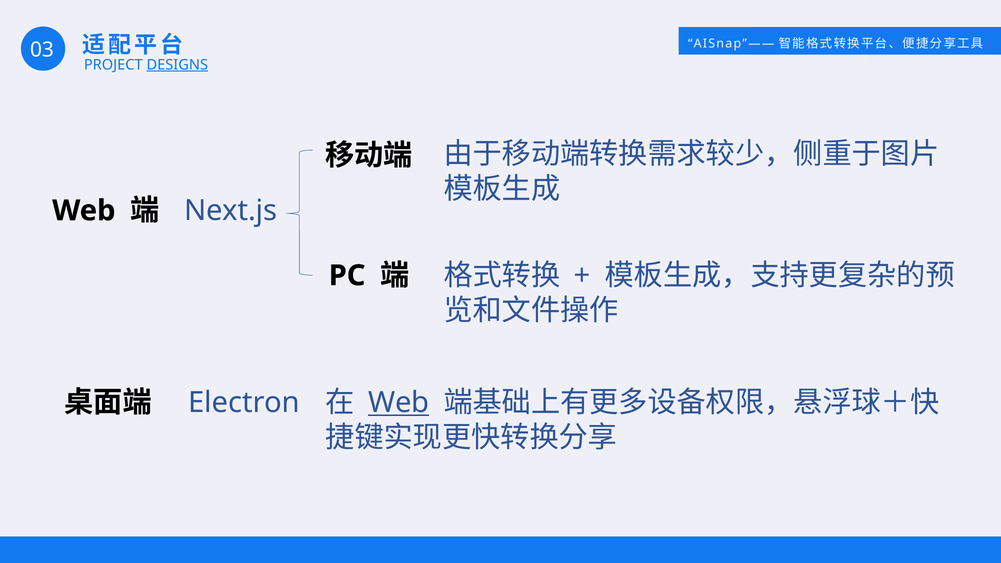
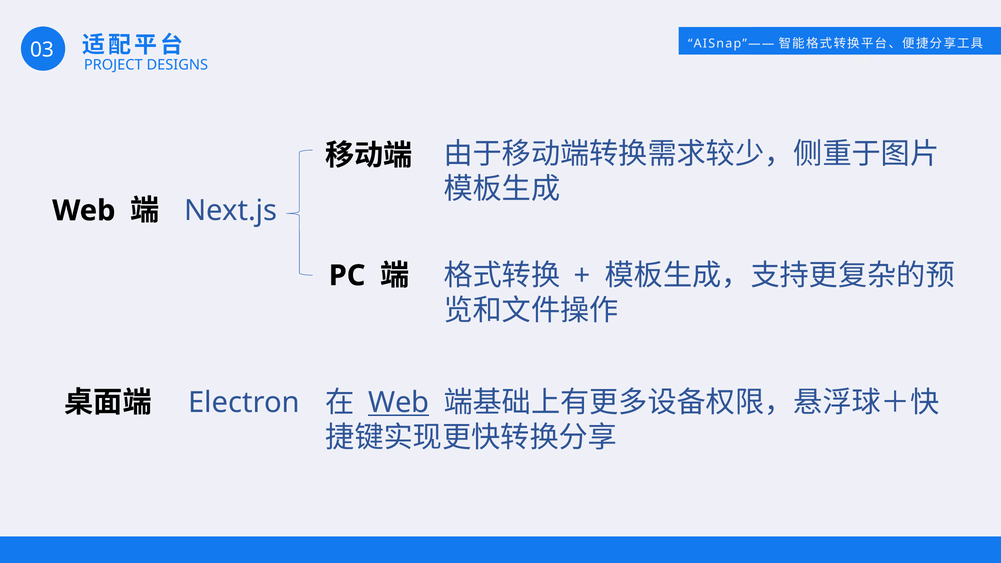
DESIGNS underline: present -> none (177, 65)
